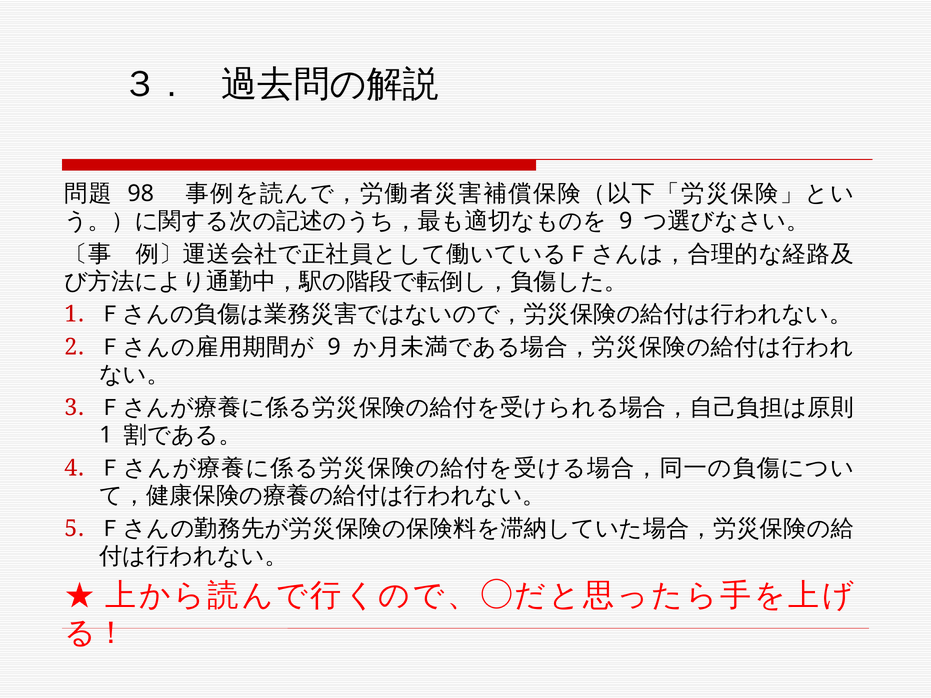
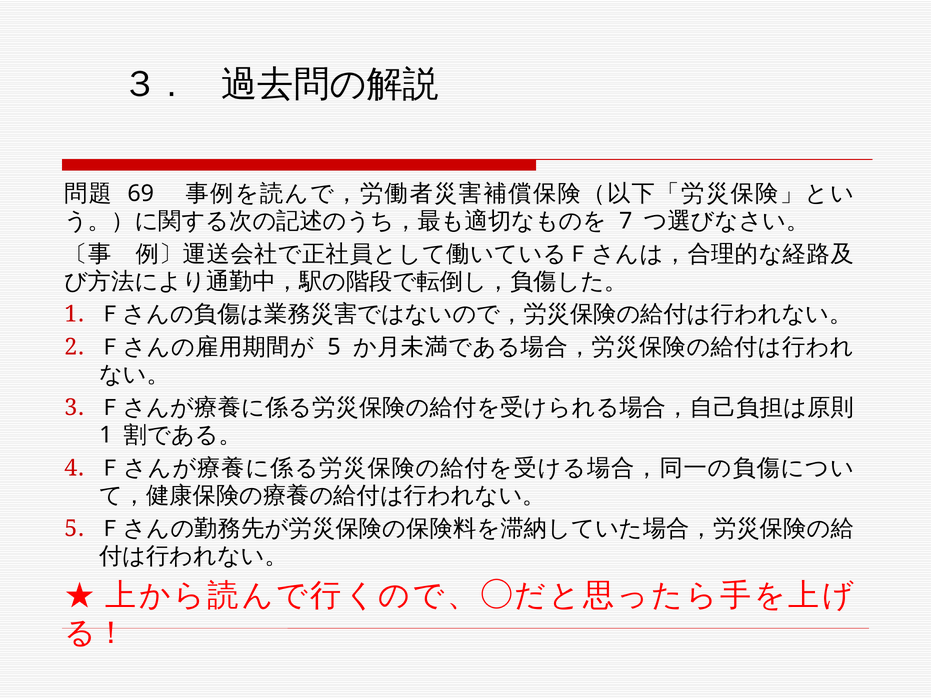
98: 98 -> 69 (141, 193)
9: 9 -> 7 (626, 221)
9: 9 -> 5 (334, 347)
